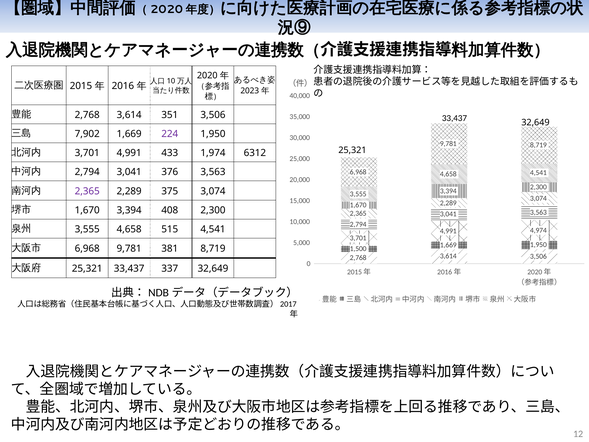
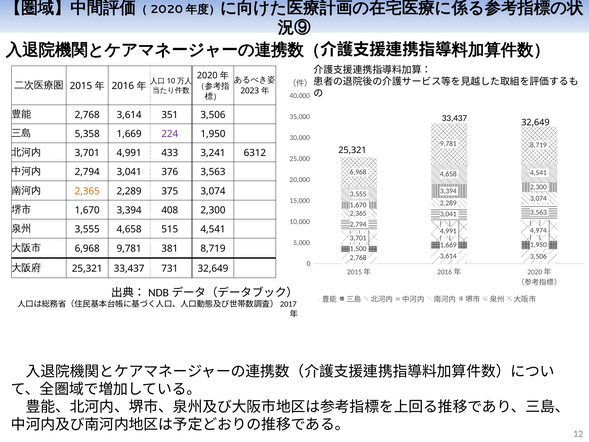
7,902: 7,902 -> 5,358 (87, 134)
1,974: 1,974 -> 3,241 (213, 153)
2,365 colour: purple -> orange (87, 191)
337: 337 -> 731 (170, 268)
